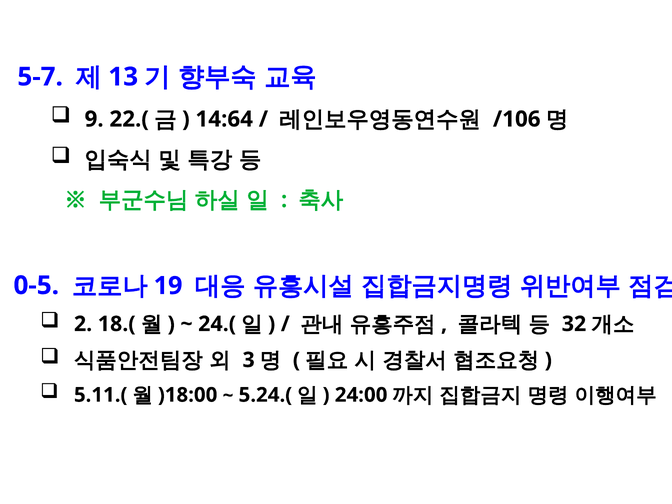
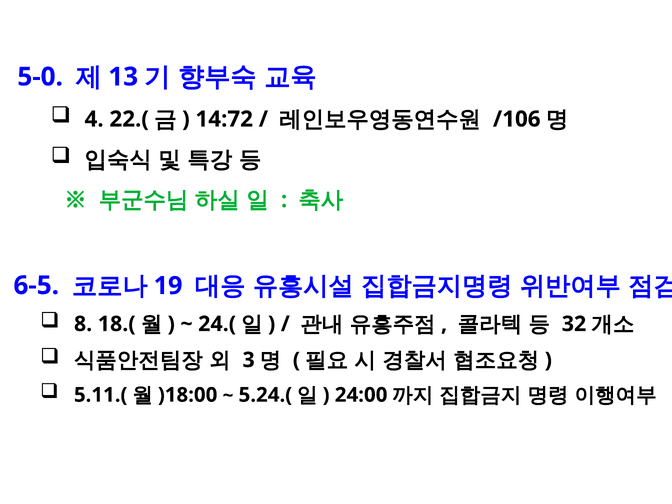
5-7: 5-7 -> 5-0 (40, 77)
9: 9 -> 4 (94, 119)
14:64: 14:64 -> 14:72 (224, 119)
0-5: 0-5 -> 6-5 (36, 285)
2: 2 -> 8 (83, 324)
